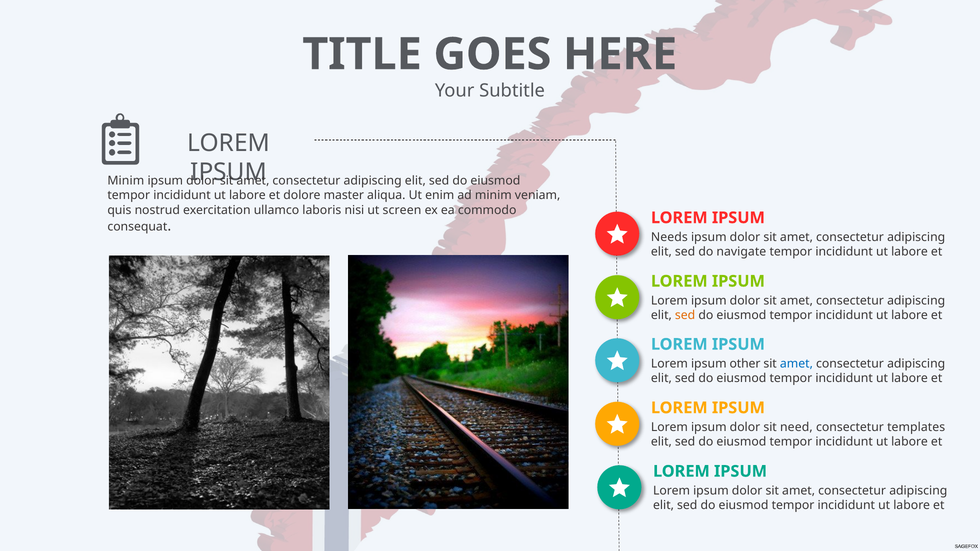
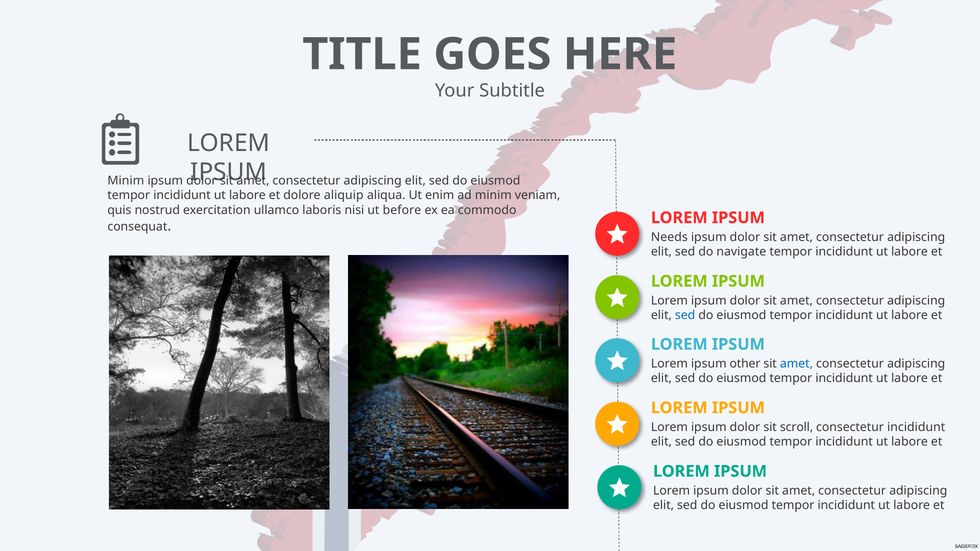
master: master -> aliquip (344, 196)
screen: screen -> before (402, 210)
sed colour: orange -> blue (685, 315)
need: need -> scroll (797, 427)
consectetur templates: templates -> incididunt (916, 427)
